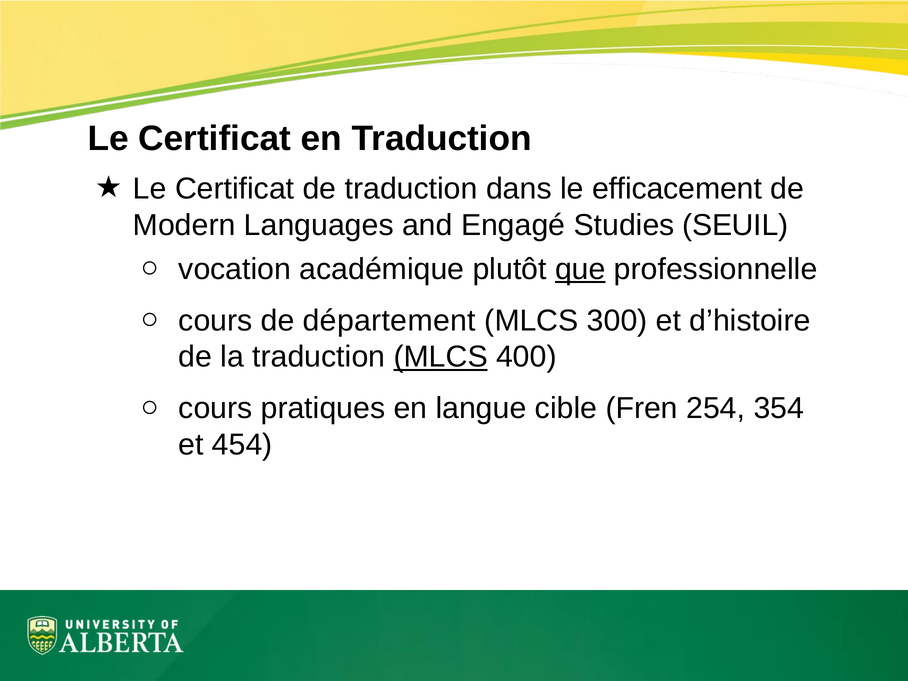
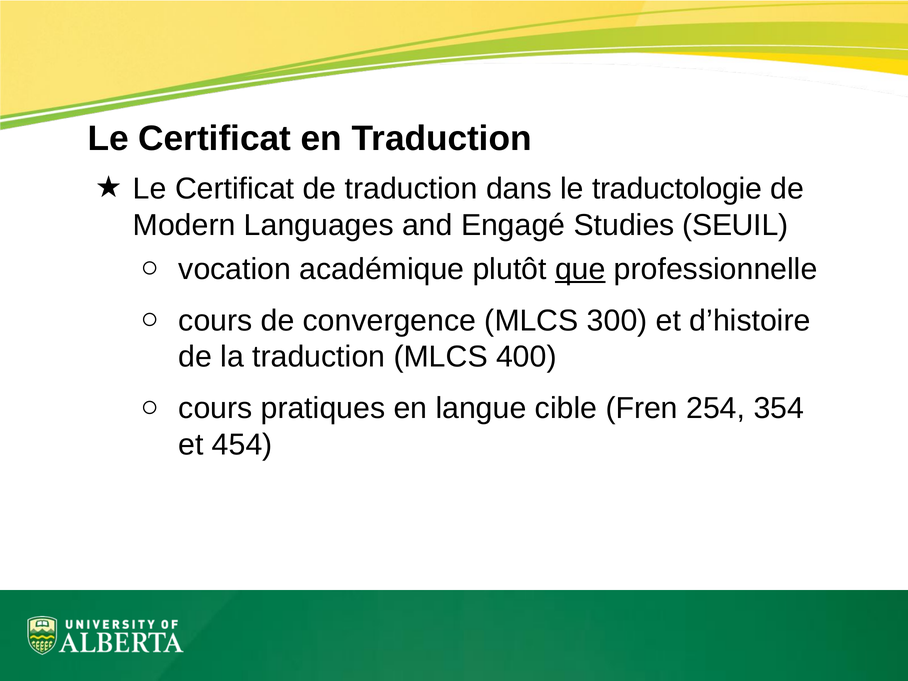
efficacement: efficacement -> traductologie (677, 189)
département: département -> convergence (389, 321)
MLCS underline: present -> none (441, 357)
